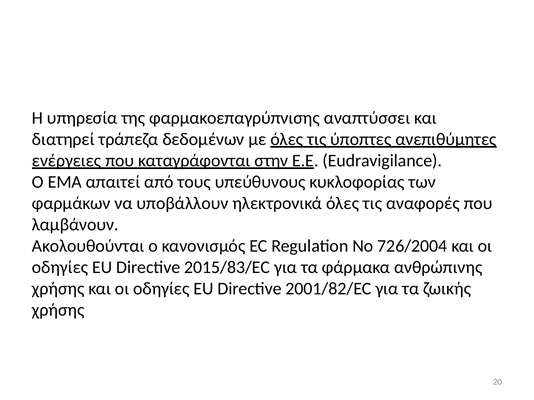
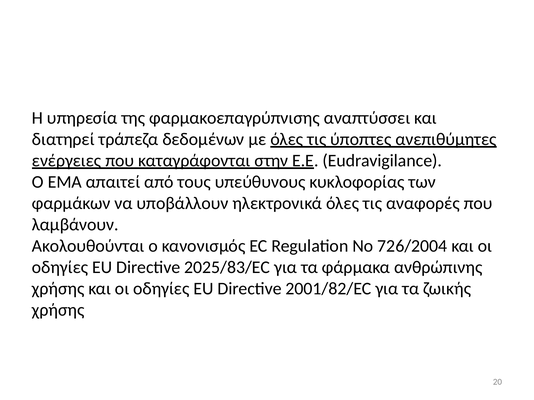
2015/83/EC: 2015/83/EC -> 2025/83/EC (227, 268)
